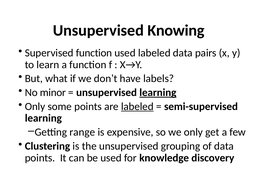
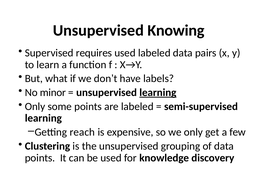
Supervised function: function -> requires (94, 53)
labeled underline: present -> none (137, 107)
range: range -> reach (82, 132)
